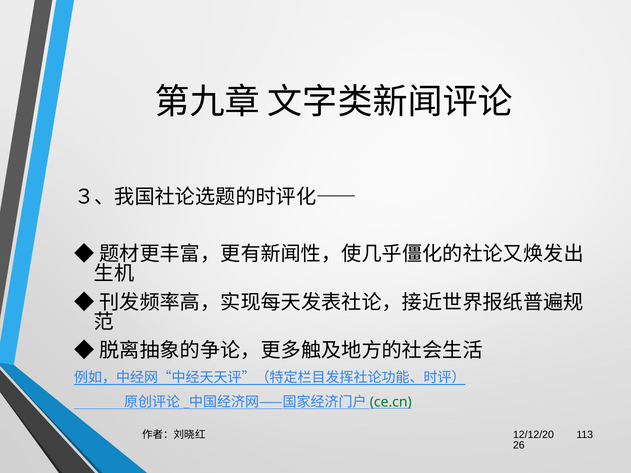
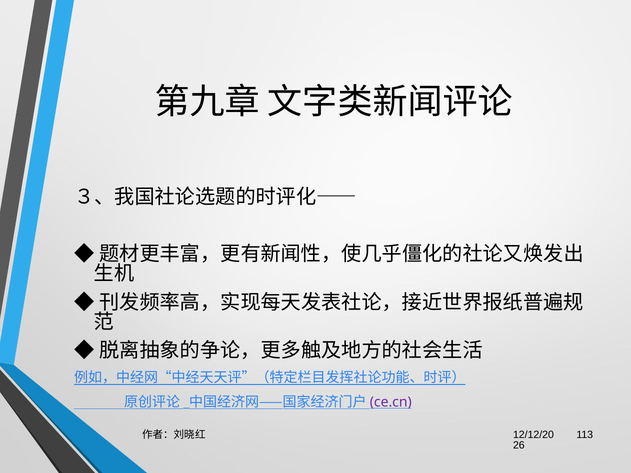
ce.cn colour: green -> purple (391, 402)
